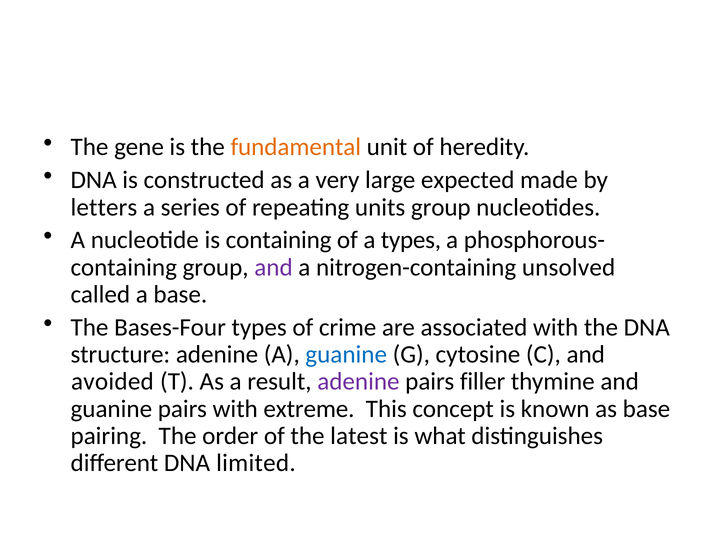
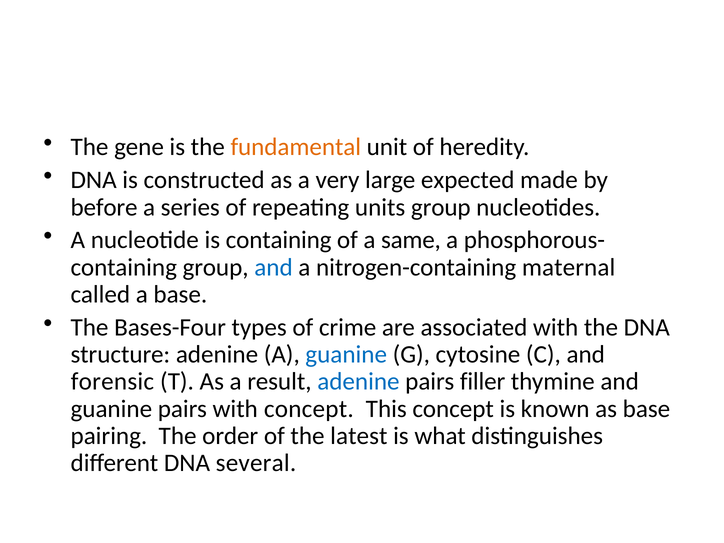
letters: letters -> before (104, 207)
a types: types -> same (411, 240)
and colour: purple -> blue (274, 267)
unsolved: unsolved -> maternal (569, 267)
avoided: avoided -> forensic (112, 382)
adenine colour: purple -> blue (358, 382)
with extreme: extreme -> concept (309, 409)
limited: limited -> several (256, 463)
